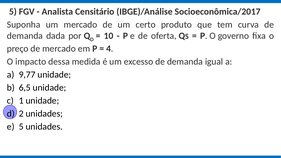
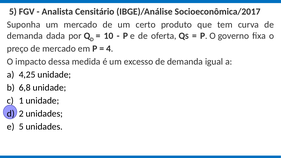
9,77: 9,77 -> 4,25 (27, 75)
6,5: 6,5 -> 6,8 (25, 88)
